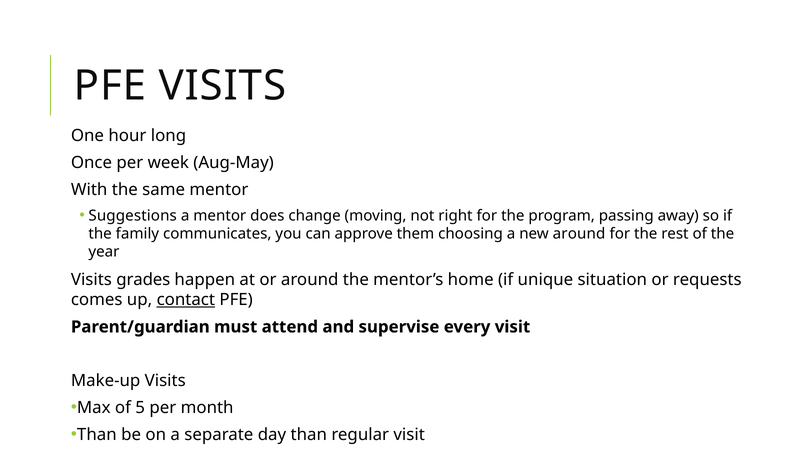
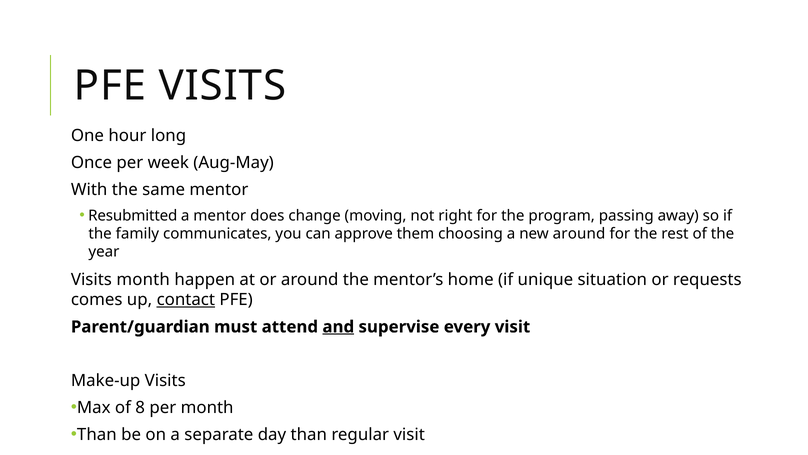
Suggestions: Suggestions -> Resubmitted (133, 215)
Visits grades: grades -> month (143, 279)
and underline: none -> present (338, 327)
5: 5 -> 8 (140, 407)
